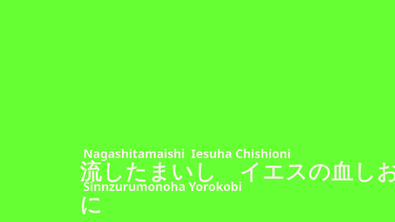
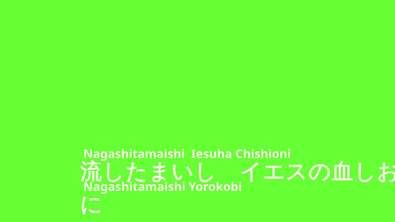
Sinnzurumonoha: Sinnzurumonoha -> Nagashitamaishi (134, 187)
